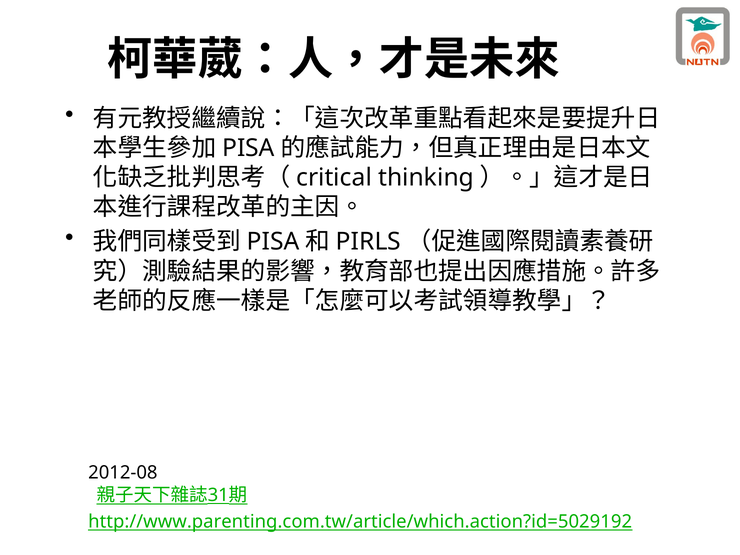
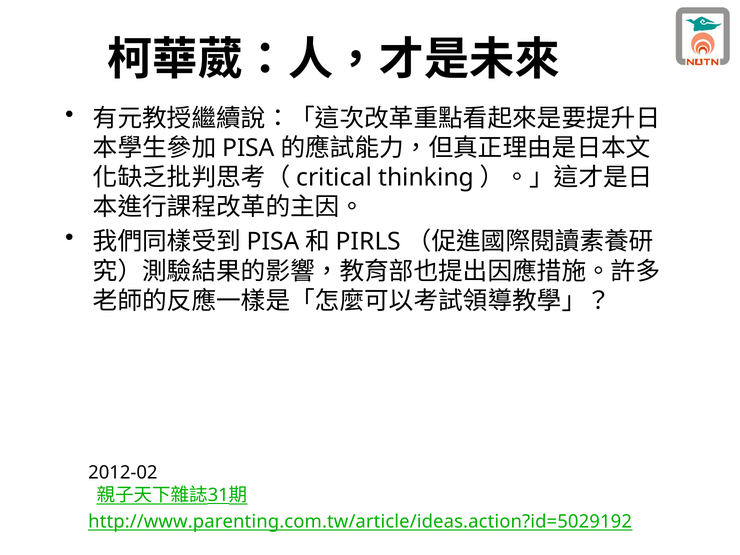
2012-08: 2012-08 -> 2012-02 (123, 473)
http://www.parenting.com.tw/article/which.action?id=5029192: http://www.parenting.com.tw/article/which.action?id=5029192 -> http://www.parenting.com.tw/article/ideas.action?id=5029192 (360, 522)
